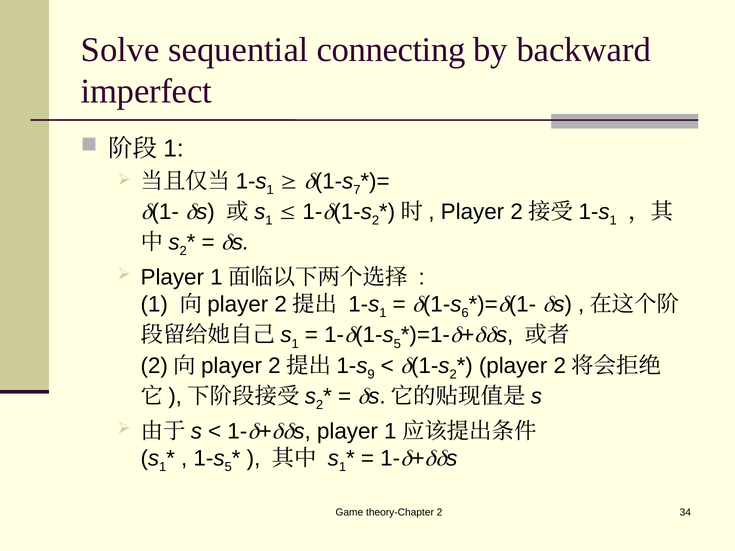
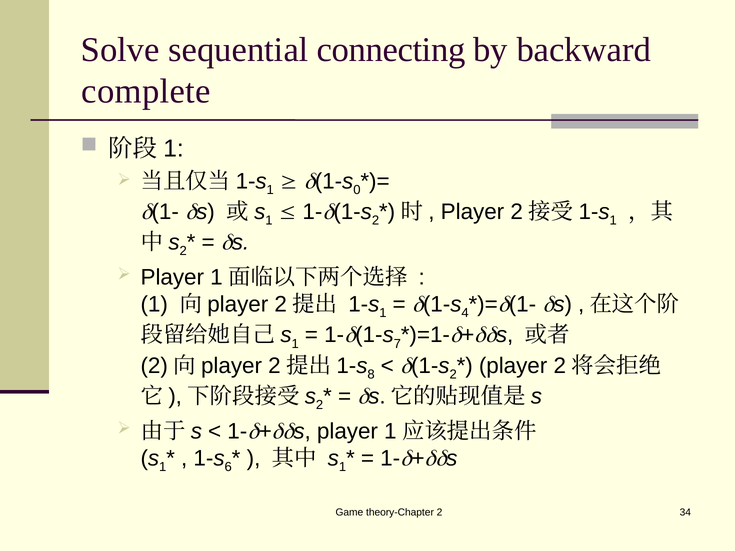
imperfect: imperfect -> complete (146, 92)
7: 7 -> 0 (357, 190)
6: 6 -> 4 (465, 313)
5: 5 -> 7 (397, 344)
9: 9 -> 8 (371, 375)
5: 5 -> 6 (228, 467)
